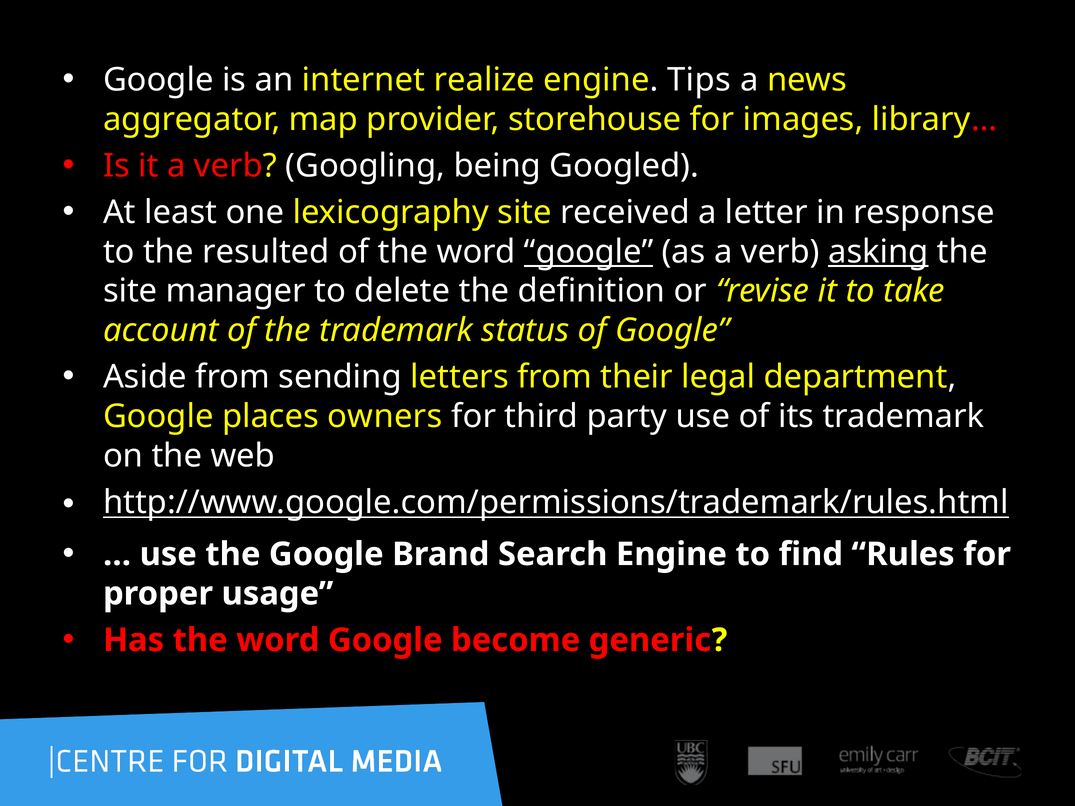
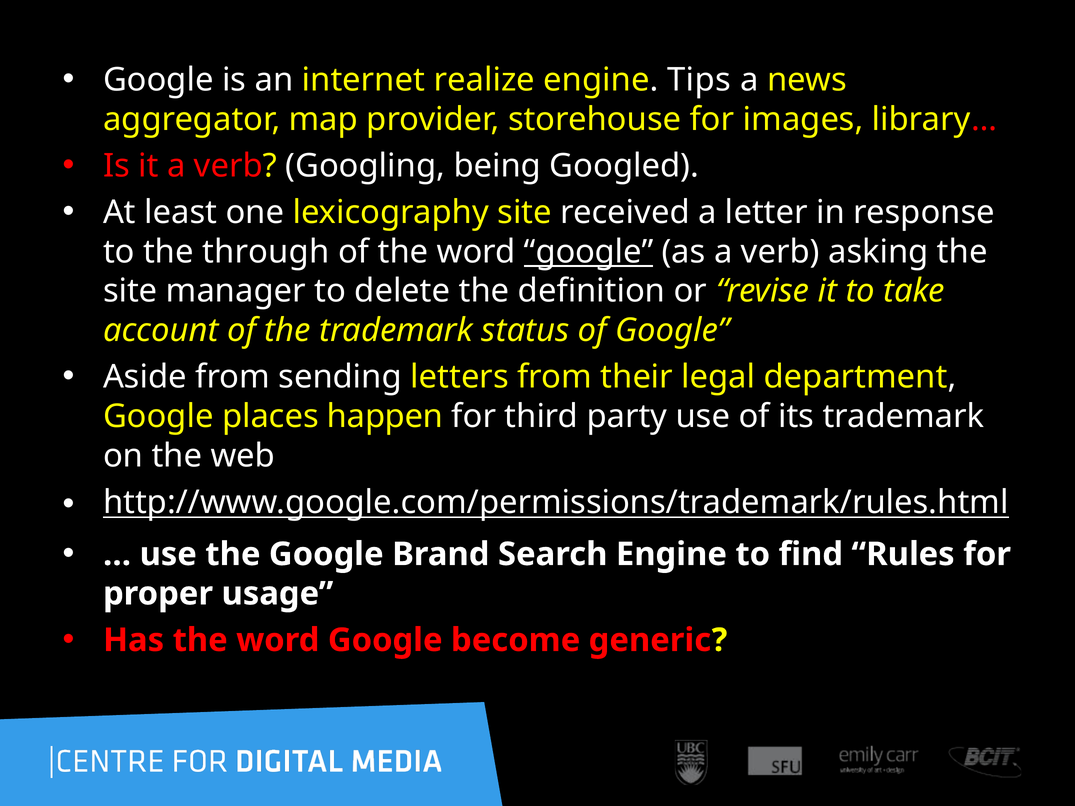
resulted: resulted -> through (266, 252)
asking underline: present -> none (878, 252)
owners: owners -> happen (385, 417)
